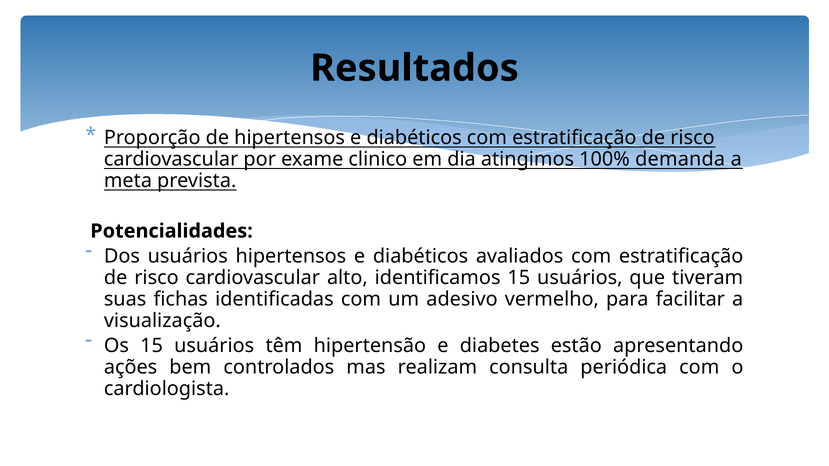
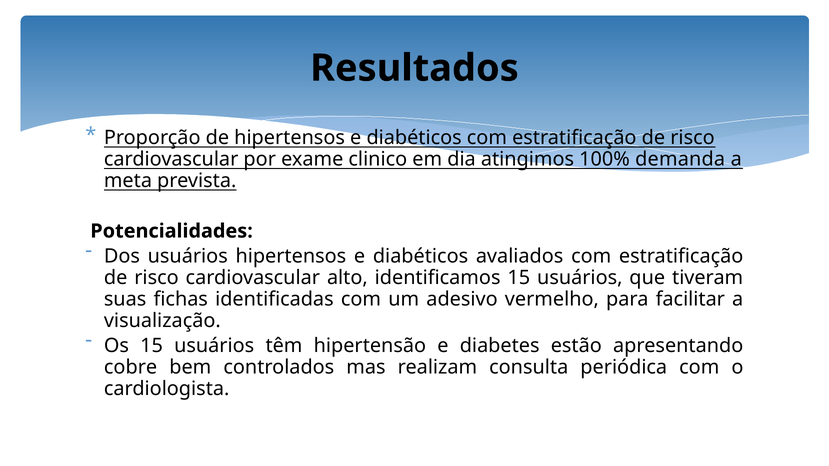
ações: ações -> cobre (131, 367)
